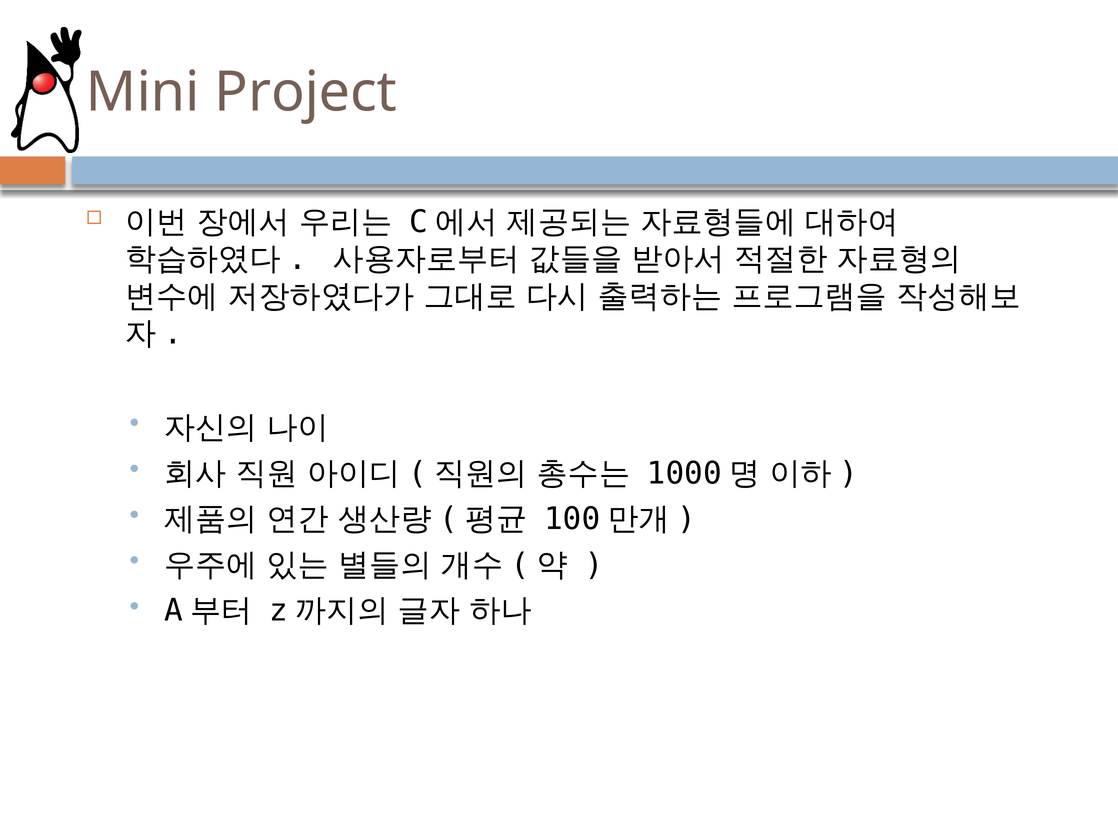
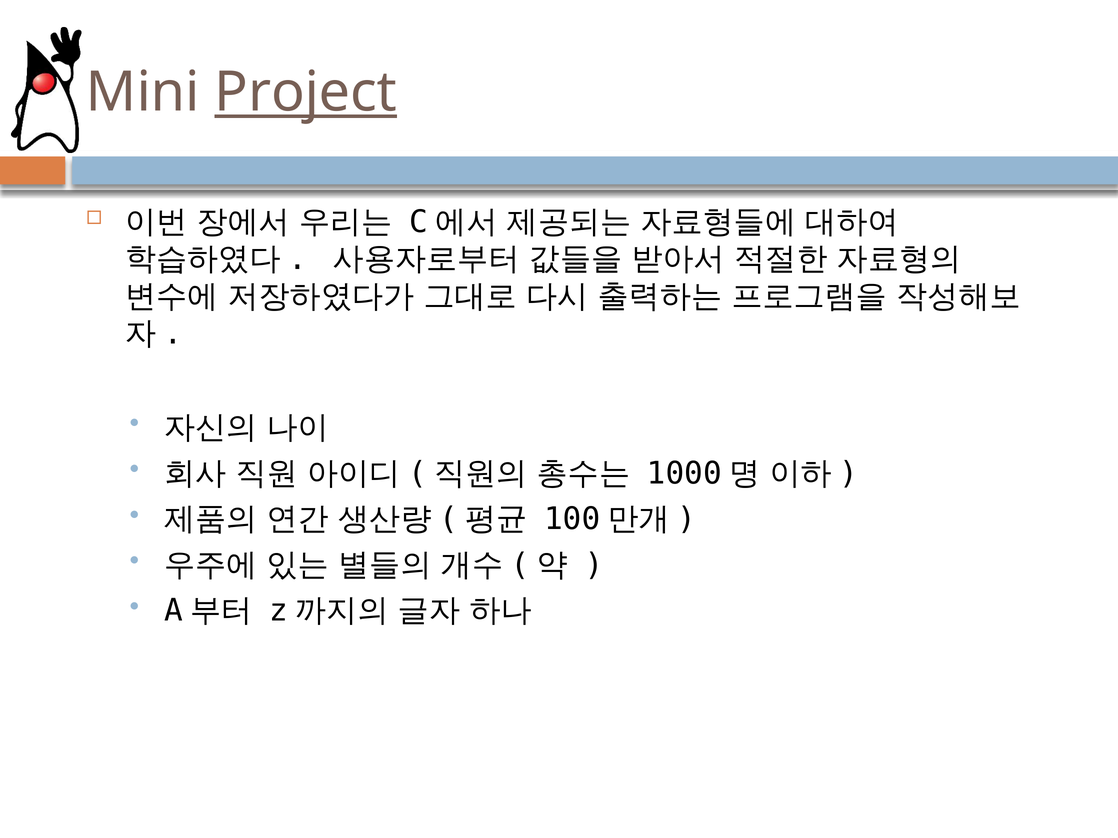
Project underline: none -> present (306, 92)
